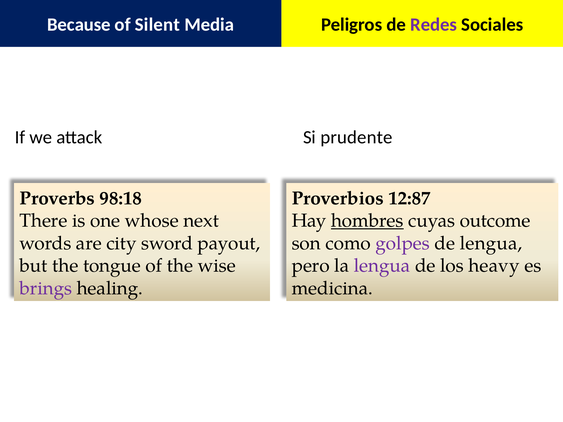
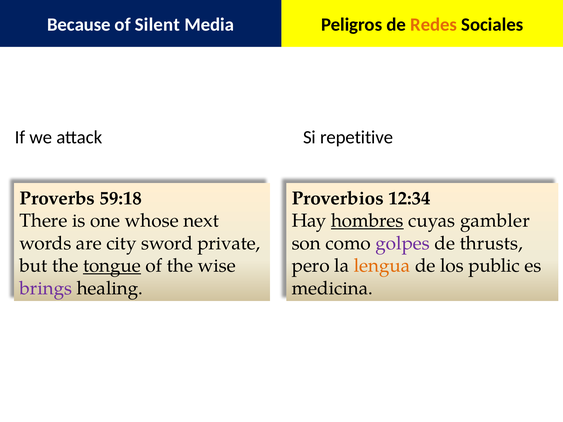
Redes colour: purple -> orange (434, 25)
prudente: prudente -> repetitive (357, 137)
98:18: 98:18 -> 59:18 (121, 198)
12:87: 12:87 -> 12:34 (410, 198)
outcome: outcome -> gambler (495, 221)
payout: payout -> private (229, 243)
de lengua: lengua -> thrusts (491, 243)
tongue underline: none -> present (112, 266)
lengua colour: purple -> orange (382, 266)
heavy: heavy -> public (494, 266)
